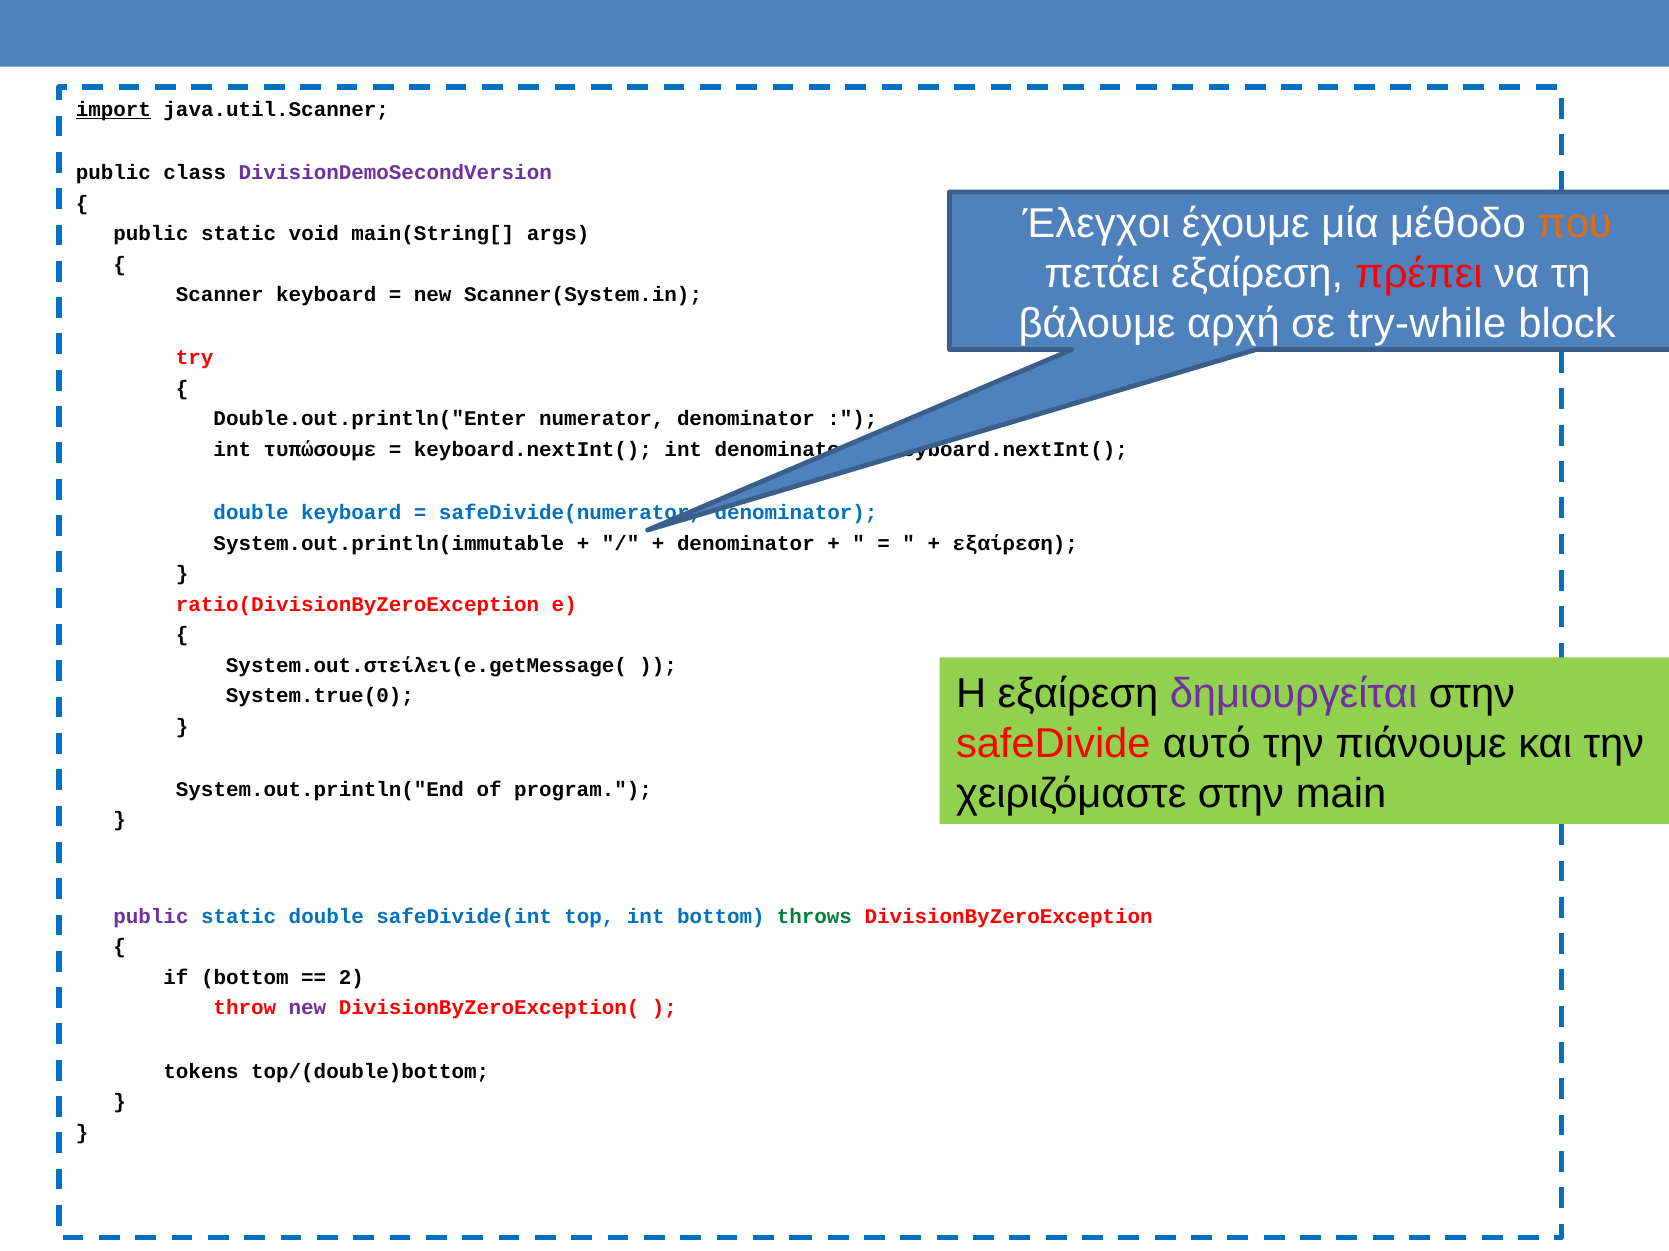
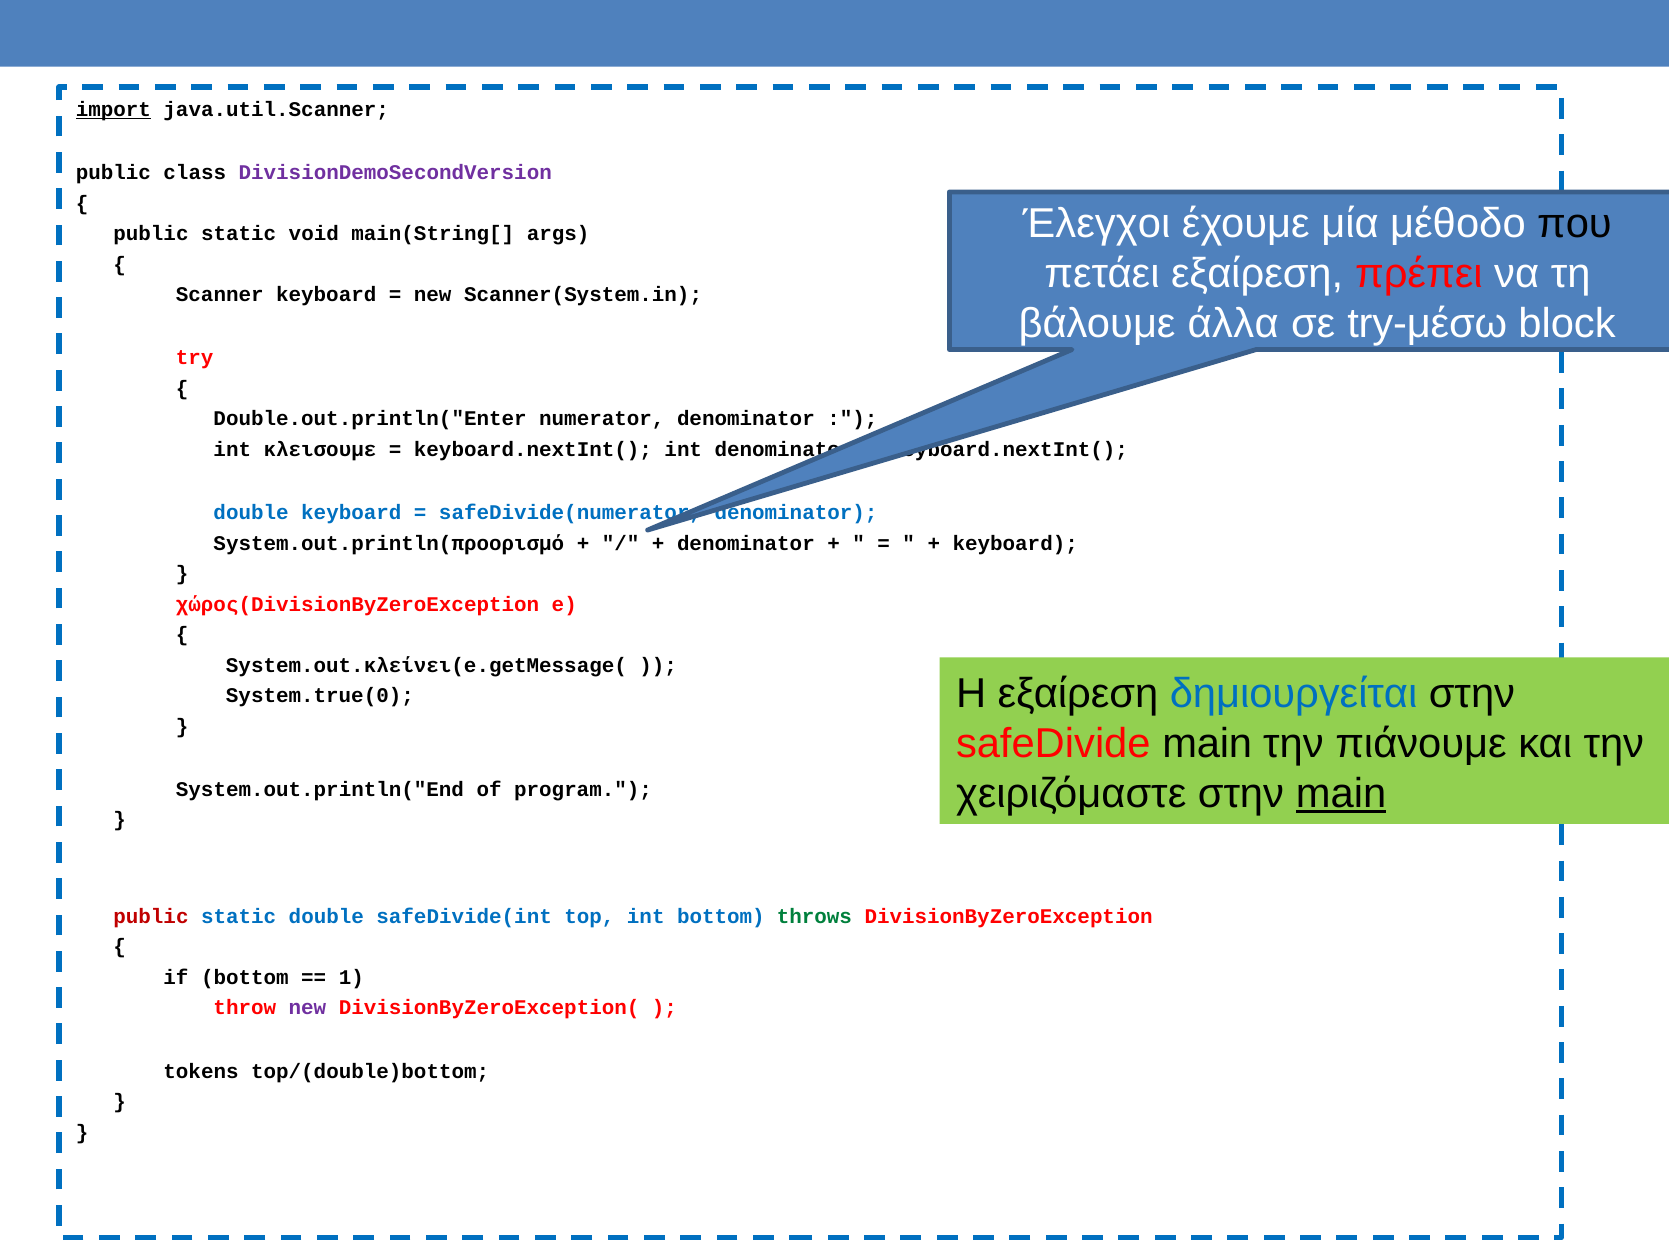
που colour: orange -> black (1574, 224)
αρχή: αρχή -> άλλα (1233, 324)
try-while: try-while -> try-μέσω (1427, 324)
τυπώσουμε: τυπώσουμε -> κλεισουμε (320, 450)
System.out.println(immutable: System.out.println(immutable -> System.out.println(προορισμό (389, 544)
εξαίρεση: εξαίρεση -> keyboard (1015, 544)
ratio(DivisionByZeroException: ratio(DivisionByZeroException -> χώρος(DivisionByZeroException (358, 605)
System.out.στείλει(e.getMessage(: System.out.στείλει(e.getMessage( -> System.out.κλείνει(e.getMessage( (426, 666)
δημιουργείται colour: purple -> blue (1294, 694)
safeDivide αυτό: αυτό -> main (1207, 744)
main underline: none -> present (1341, 794)
public colour: purple -> red (151, 917)
2: 2 -> 1 (351, 978)
